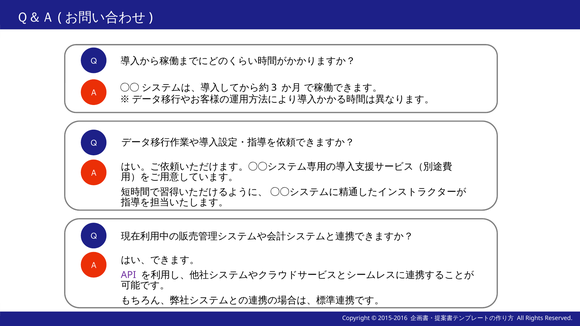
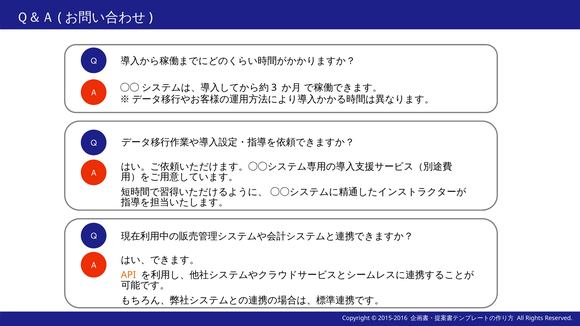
API colour: purple -> orange (129, 275)
